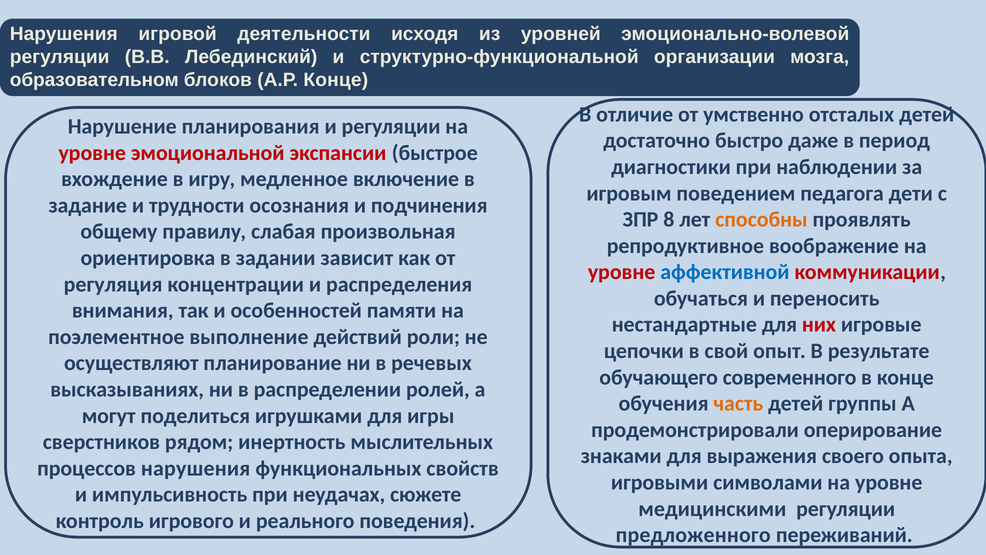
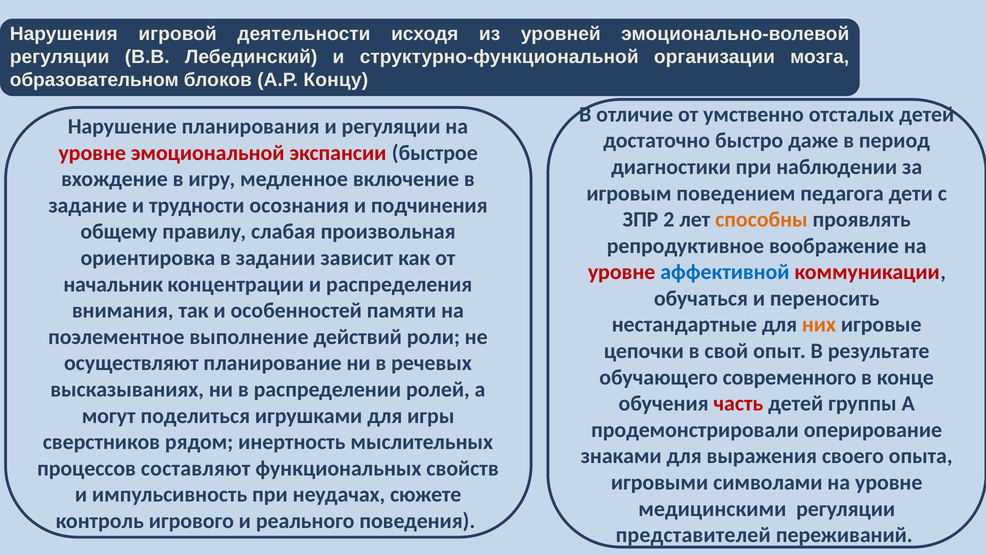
А.Р Конце: Конце -> Концу (336, 80)
8: 8 -> 2 (669, 219)
регуляция: регуляция -> начальник (113, 284)
них colour: red -> orange (819, 325)
часть colour: orange -> red (738, 403)
процессов нарушения: нарушения -> составляют (196, 468)
предложенного: предложенного -> представителей (693, 535)
